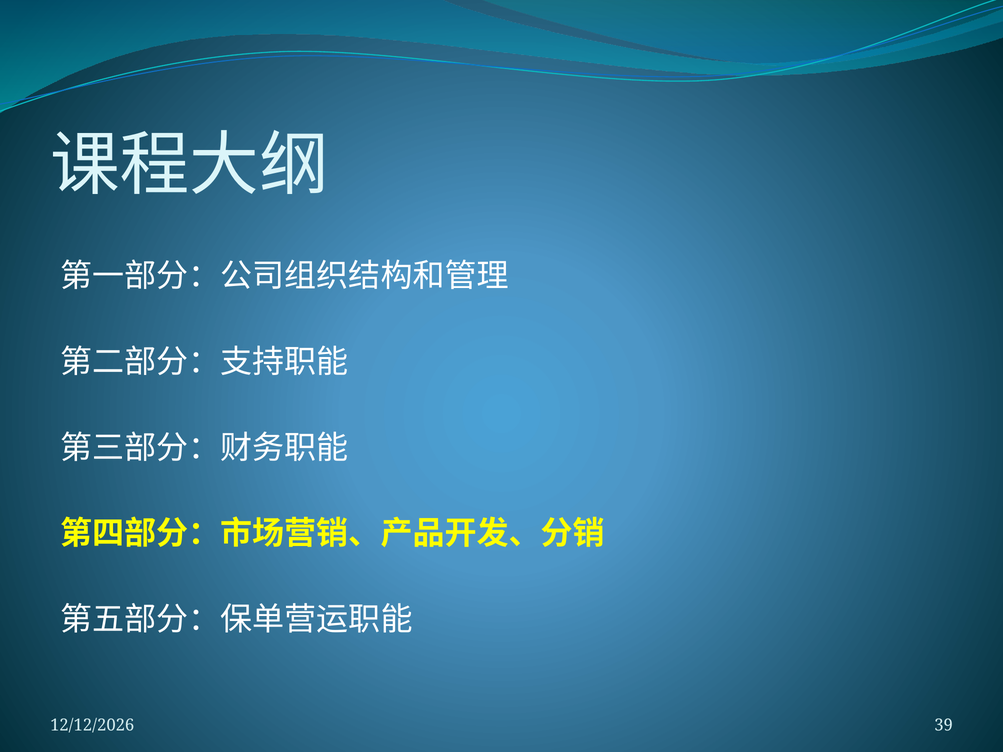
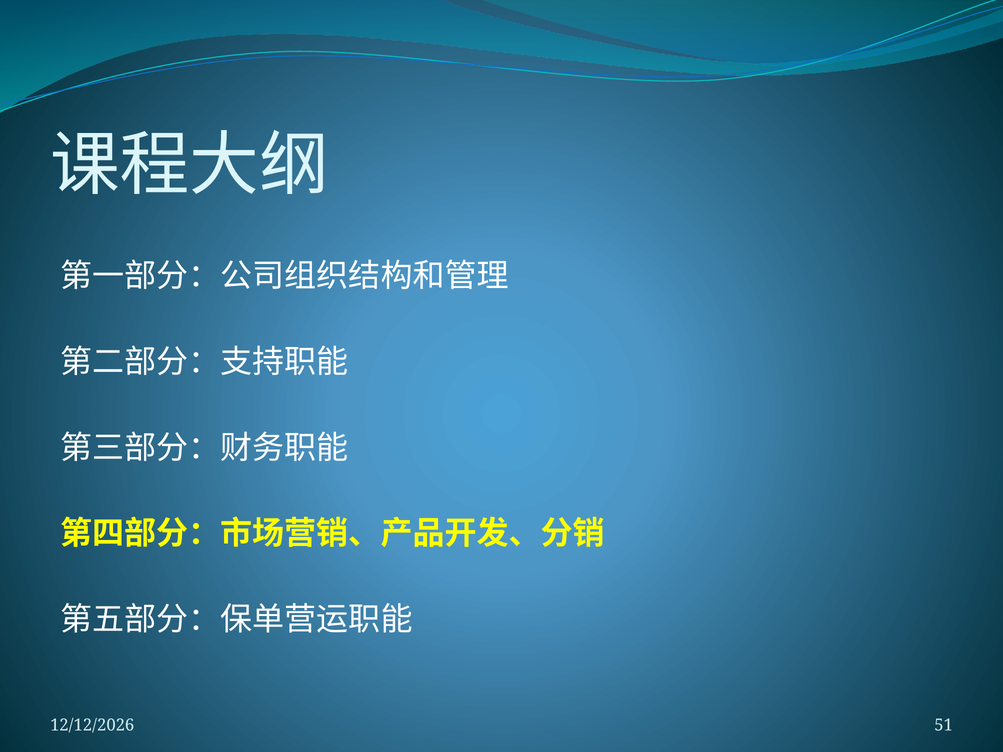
39: 39 -> 51 (944, 726)
